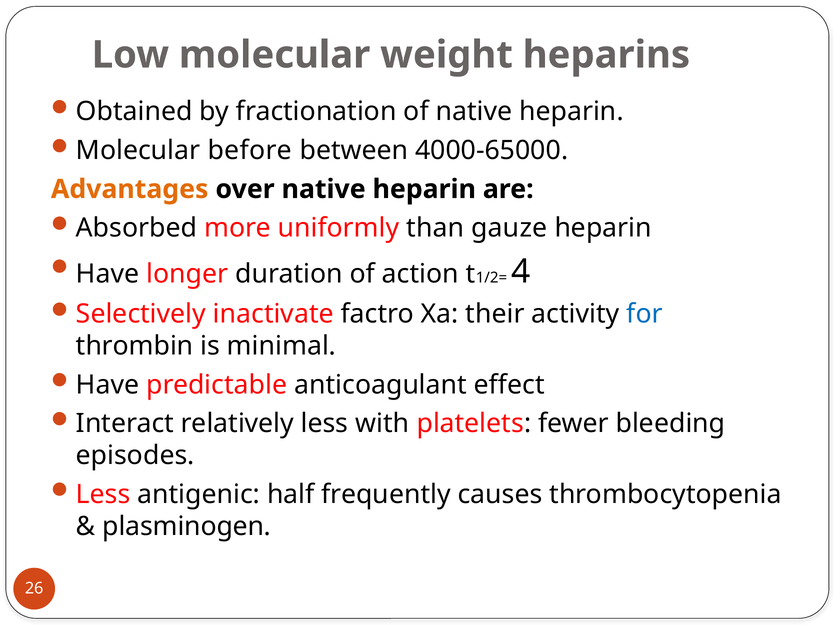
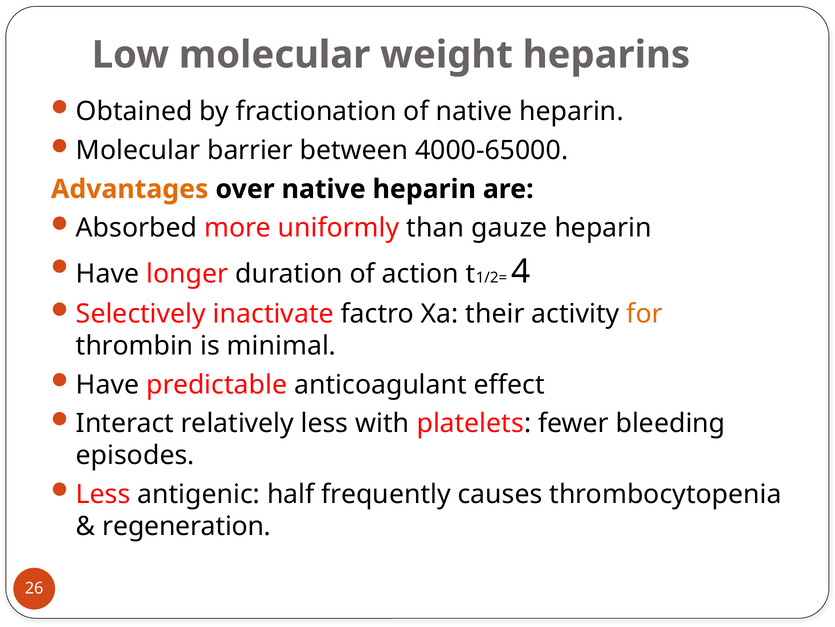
before: before -> barrier (250, 150)
for colour: blue -> orange (644, 314)
plasminogen: plasminogen -> regeneration (187, 526)
